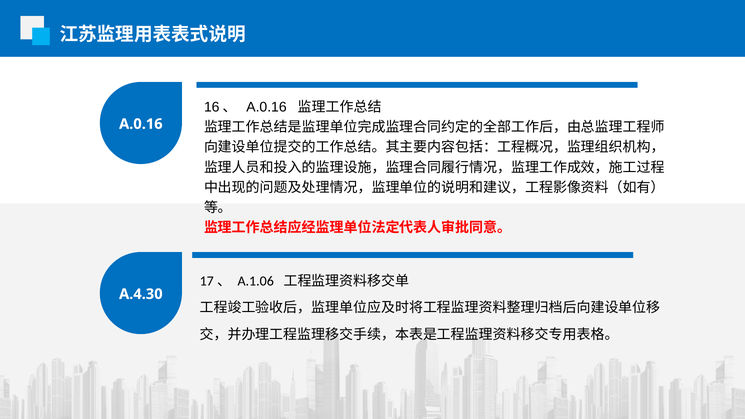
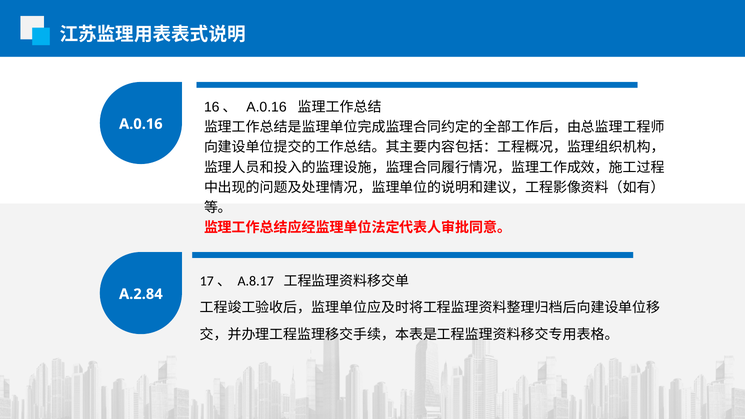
A.1.06: A.1.06 -> A.8.17 (256, 281)
A.4.30: A.4.30 -> A.2.84 (141, 294)
